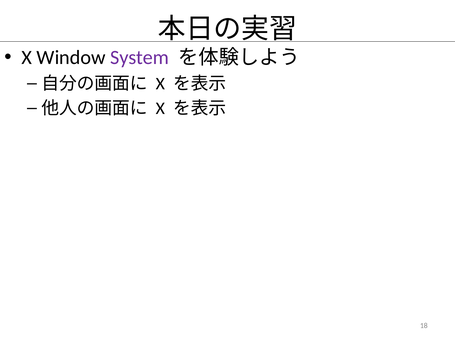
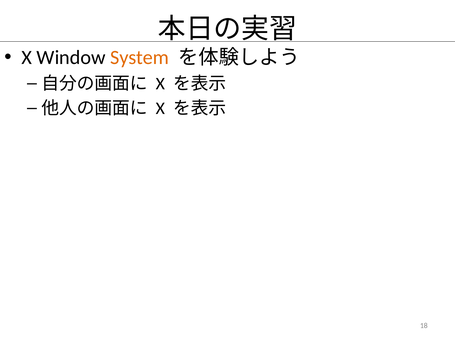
System colour: purple -> orange (140, 57)
